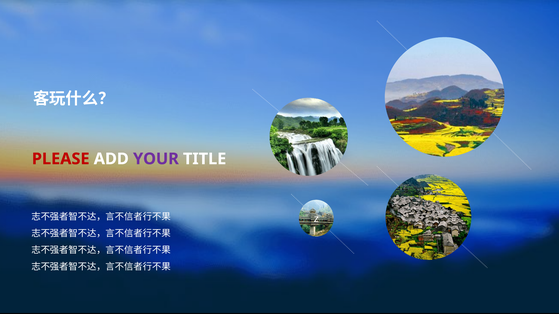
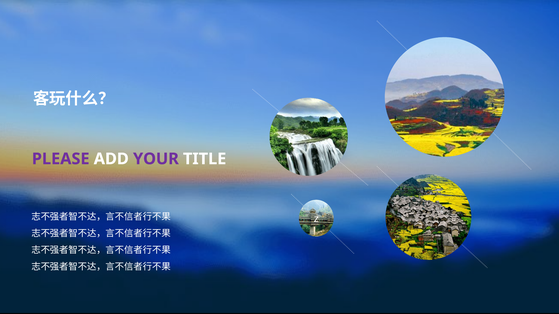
PLEASE colour: red -> purple (61, 159)
